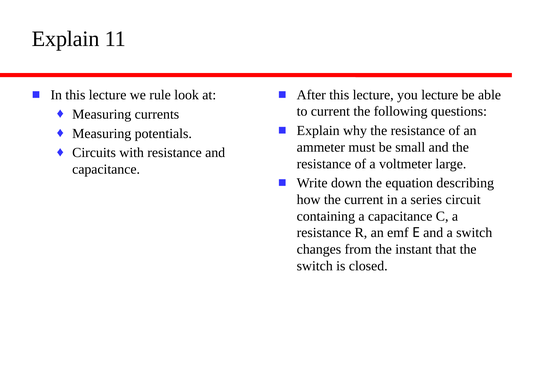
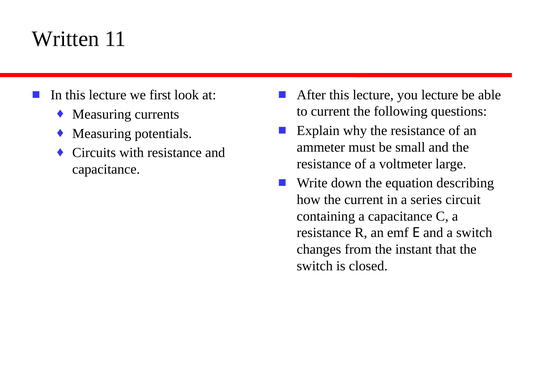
Explain: Explain -> Written (66, 39)
rule: rule -> first (160, 95)
